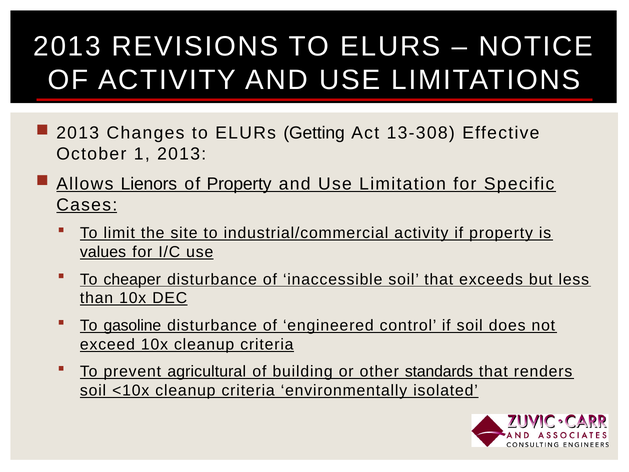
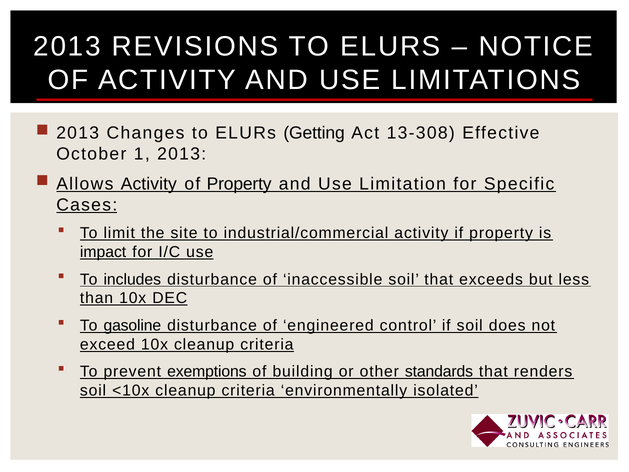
Allows Lienors: Lienors -> Activity (149, 184)
values: values -> impact (103, 252)
cheaper: cheaper -> includes (132, 279)
agricultural: agricultural -> exemptions (207, 371)
